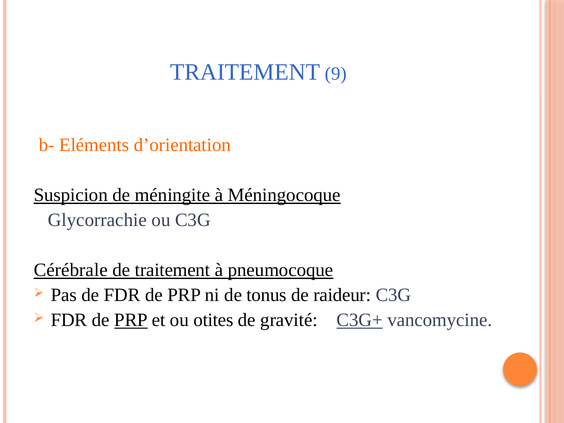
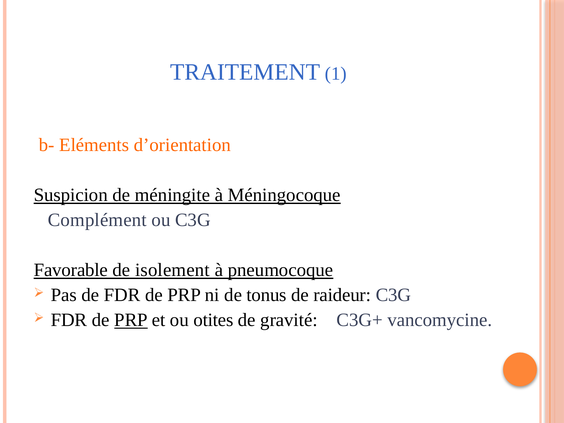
9: 9 -> 1 (336, 74)
Glycorrachie: Glycorrachie -> Complément (97, 220)
Cérébrale: Cérébrale -> Favorable (71, 270)
de traitement: traitement -> isolement (172, 270)
C3G+ underline: present -> none (360, 320)
